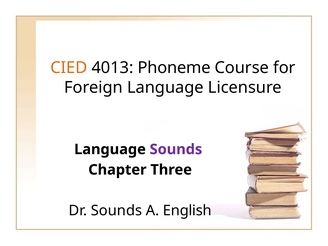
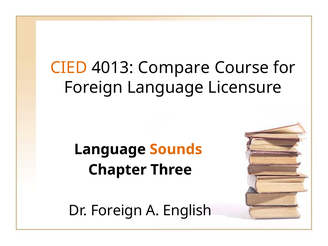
Phoneme: Phoneme -> Compare (174, 68)
Sounds colour: purple -> orange (176, 149)
Dr Sounds: Sounds -> Foreign (117, 211)
